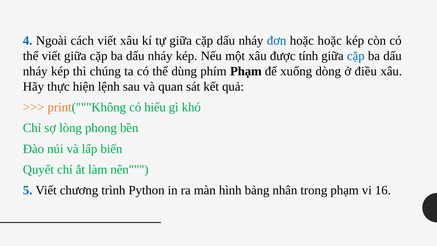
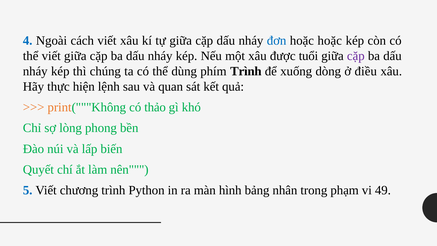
tính: tính -> tuổi (308, 56)
cặp colour: blue -> purple (356, 56)
phím Phạm: Phạm -> Trình (246, 71)
hiểu: hiểu -> thảo (155, 107)
16: 16 -> 49 (383, 190)
